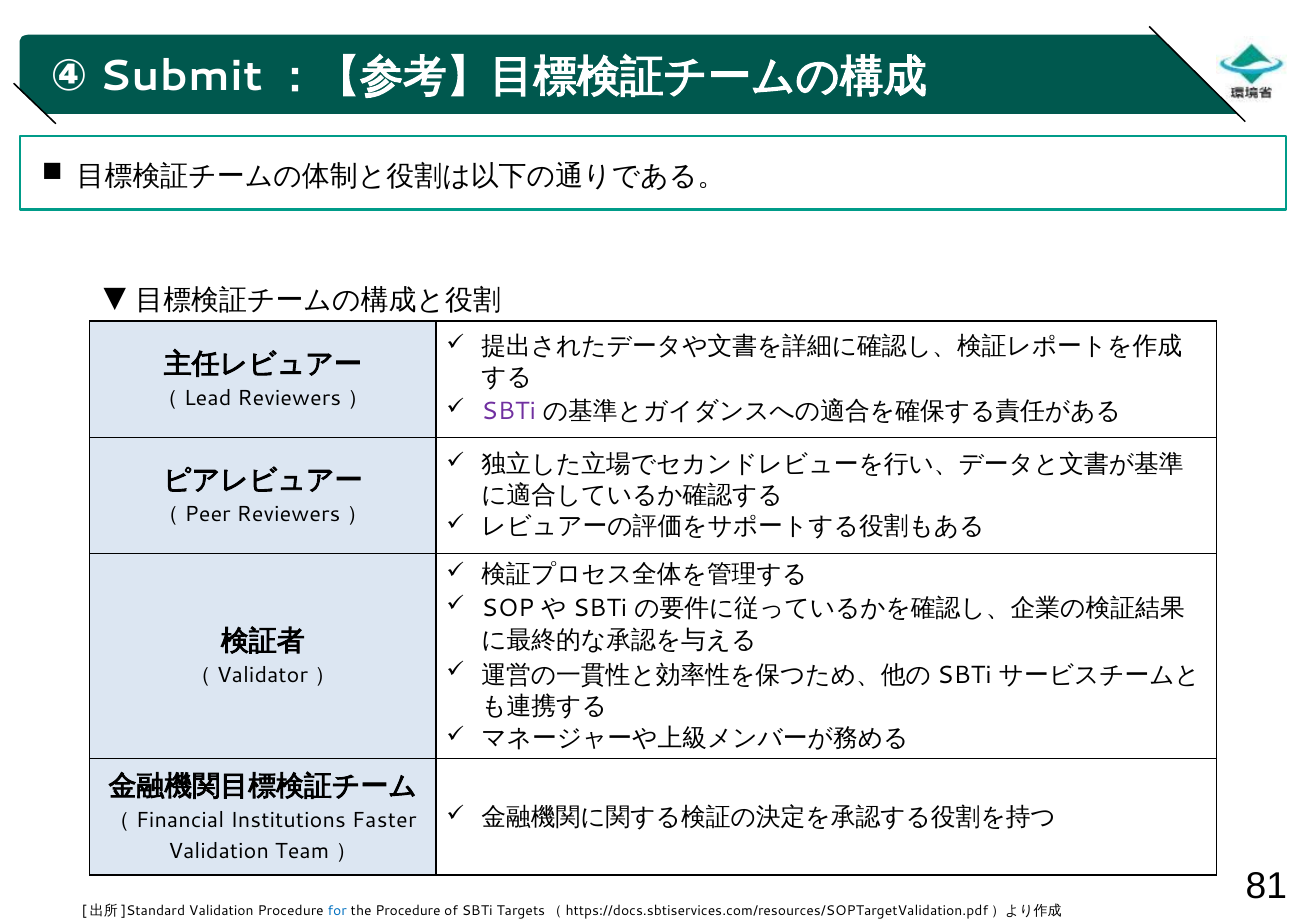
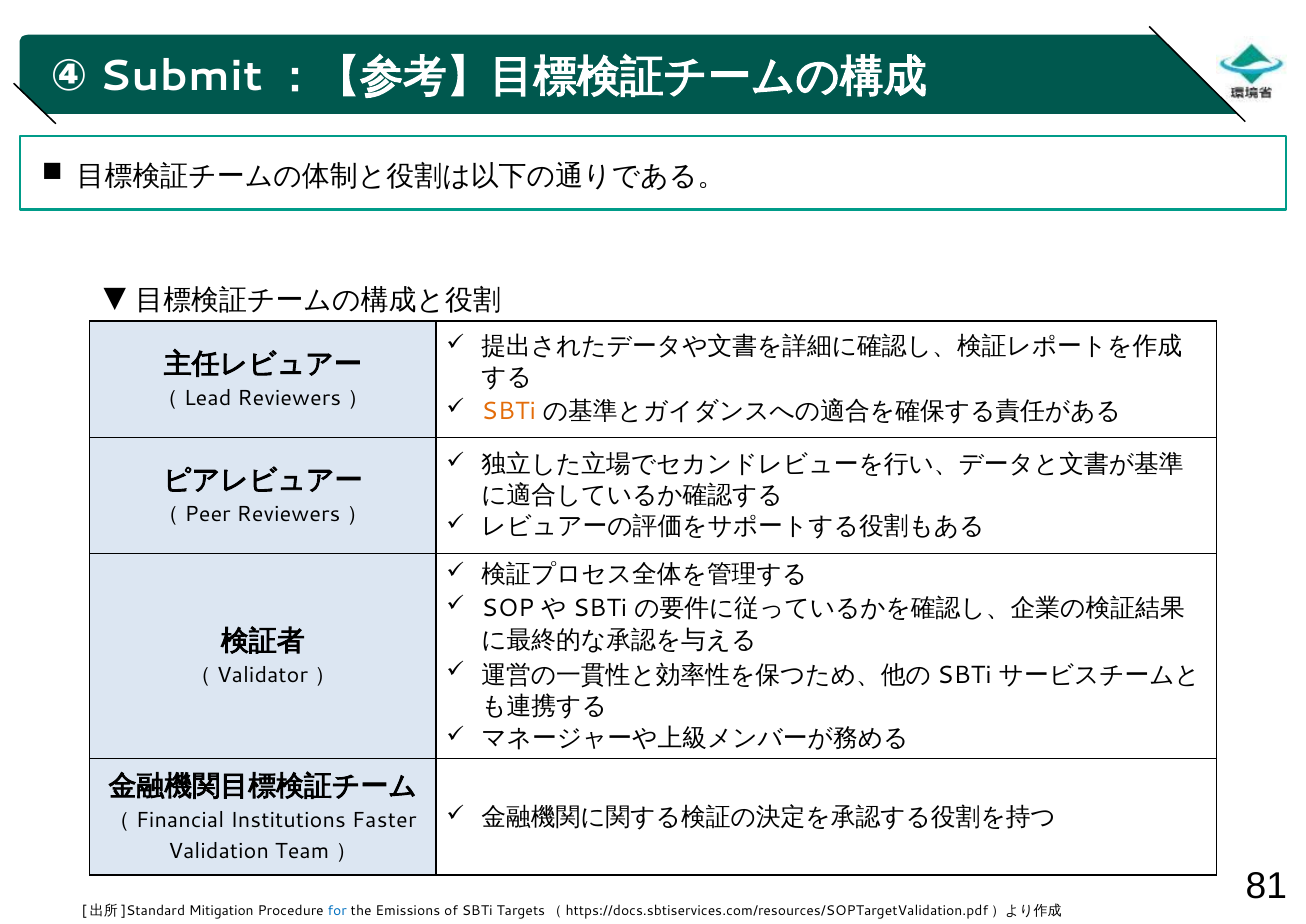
SBTi colour: purple -> orange (509, 411)
Validation: Validation -> Mitigation (221, 910)
the Procedure: Procedure -> Emissions (408, 910)
